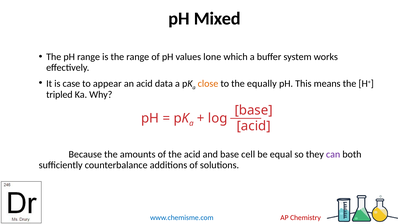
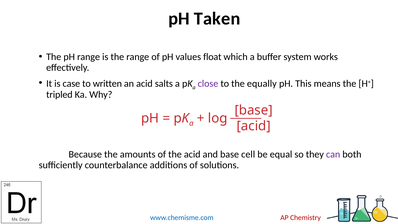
Mixed: Mixed -> Taken (217, 19)
lone: lone -> float (212, 57)
appear: appear -> written (107, 84)
data: data -> salts (164, 84)
close colour: orange -> purple (208, 84)
